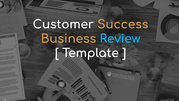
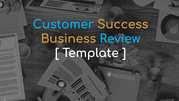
Customer colour: white -> light blue (63, 24)
